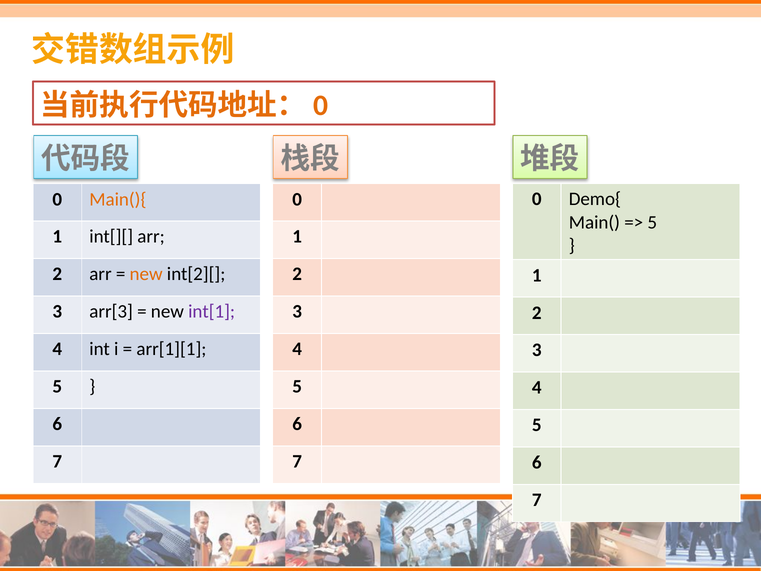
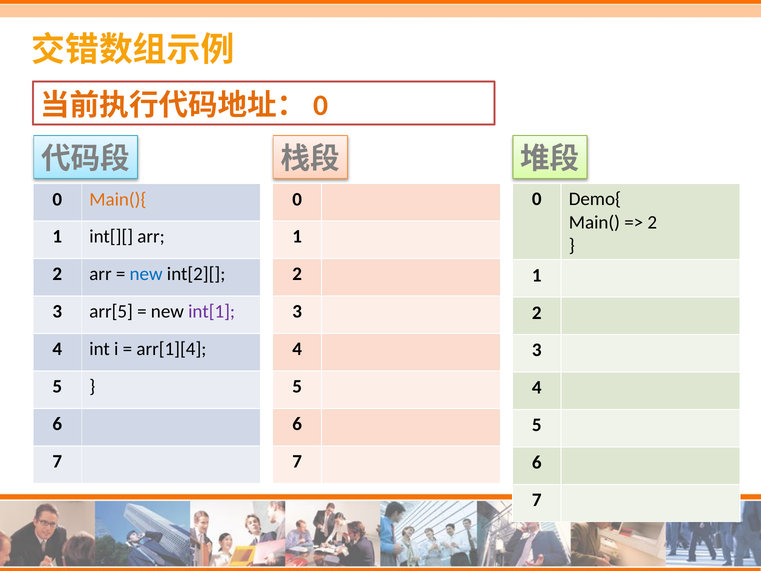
5: 5 -> 2 (652, 222)
new colour: orange -> blue (146, 274)
arr[3: arr[3 -> arr[5 (111, 312)
arr[1][1: arr[1][1 -> arr[1][4 (171, 349)
